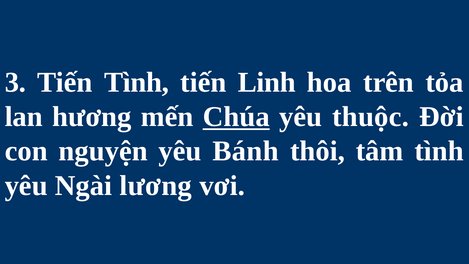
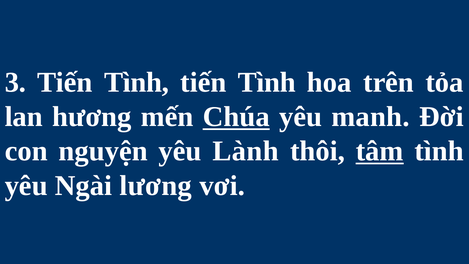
Linh: Linh -> Tình (267, 82)
thuộc: thuộc -> manh (371, 117)
Bánh: Bánh -> Lành (246, 151)
tâm underline: none -> present (380, 151)
